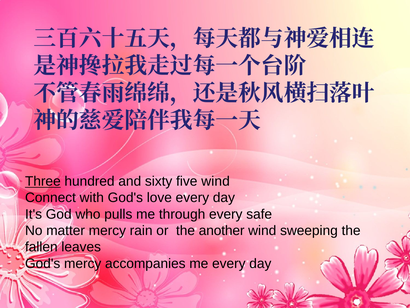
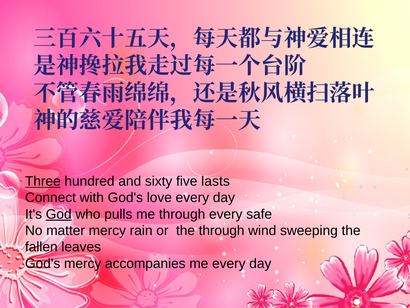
five wind: wind -> lasts (216, 181)
God underline: none -> present (59, 214)
the another: another -> through (222, 230)
